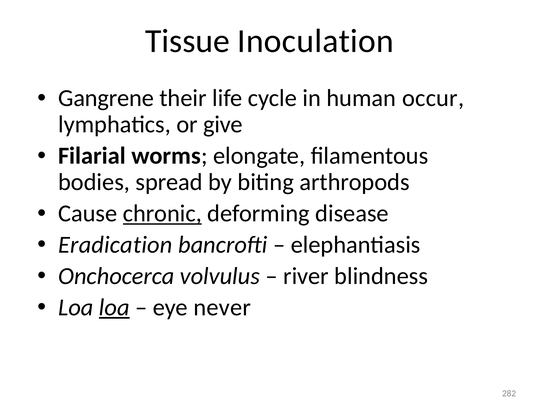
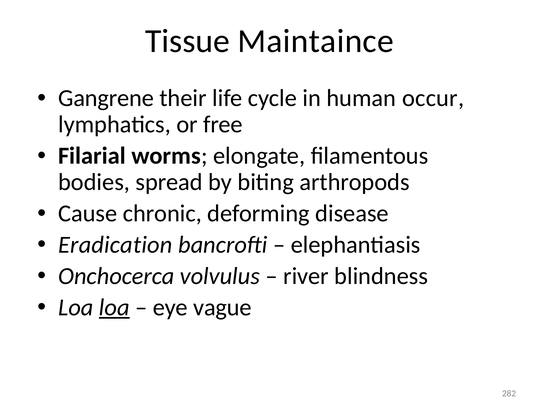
Inoculation: Inoculation -> Maintaince (316, 41)
give: give -> free (223, 125)
chronic underline: present -> none (162, 213)
never: never -> vague (222, 307)
